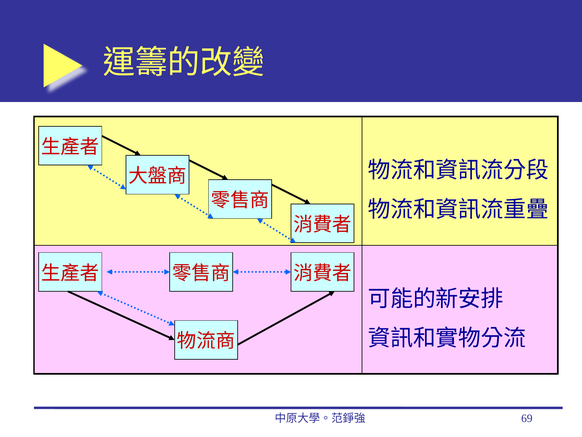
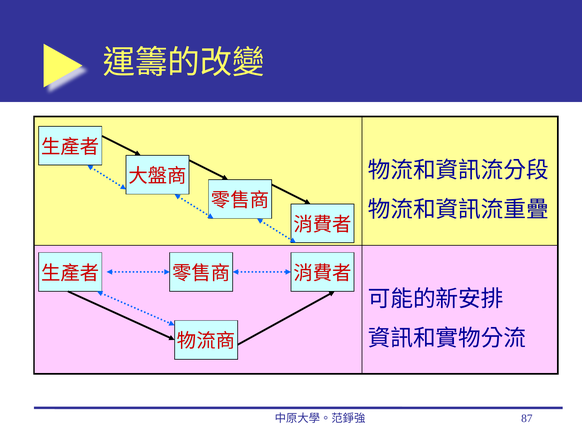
69: 69 -> 87 (527, 418)
